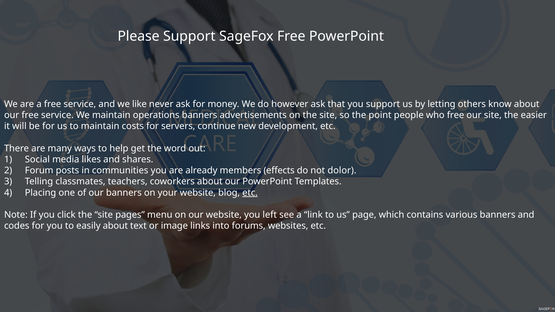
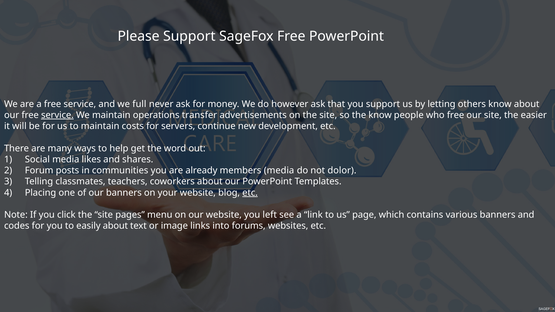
like: like -> full (139, 104)
service underline: none -> present (57, 115)
operations banners: banners -> transfer (200, 115)
the point: point -> know (380, 115)
members effects: effects -> media (279, 171)
